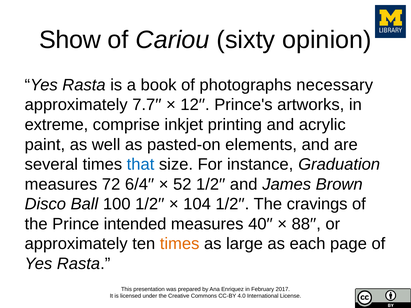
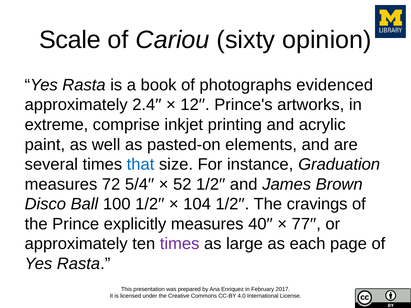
Show: Show -> Scale (70, 40)
necessary: necessary -> evidenced (335, 85)
7.7′′: 7.7′′ -> 2.4′′ (147, 105)
6/4′′: 6/4′′ -> 5/4′′ (140, 184)
intended: intended -> explicitly (135, 224)
88′′: 88′′ -> 77′′ (306, 224)
times colour: orange -> purple (180, 244)
